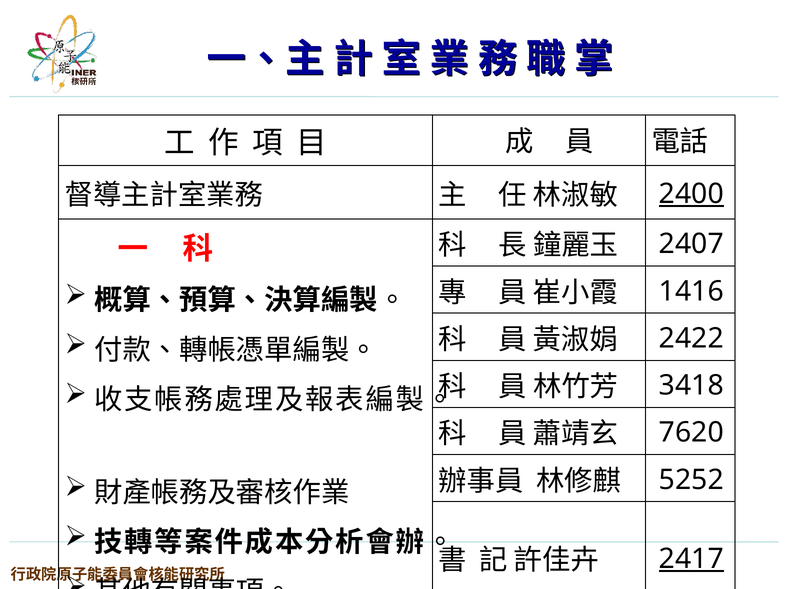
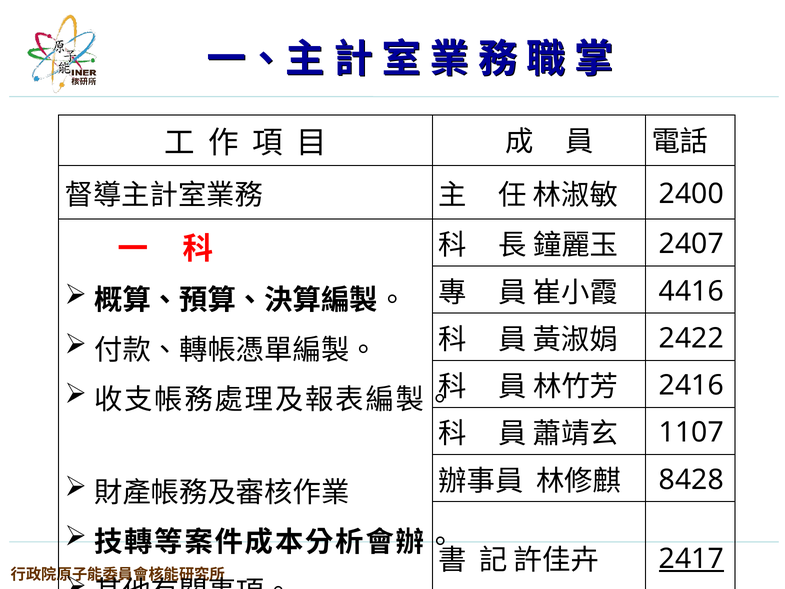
2400 underline: present -> none (691, 194)
1416: 1416 -> 4416 (691, 291)
3418: 3418 -> 2416 (691, 385)
7620: 7620 -> 1107 (691, 432)
5252: 5252 -> 8428 (691, 480)
